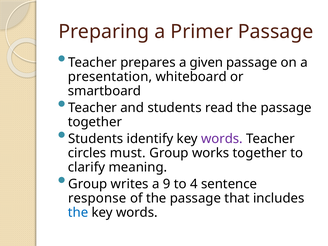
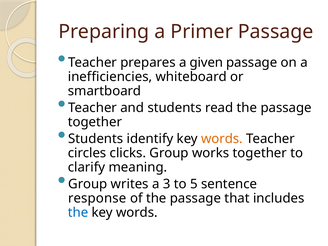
presentation: presentation -> inefficiencies (110, 77)
words colour: purple -> orange (222, 139)
must: must -> clicks (128, 153)
9: 9 -> 3 (167, 184)
4: 4 -> 5 (194, 184)
